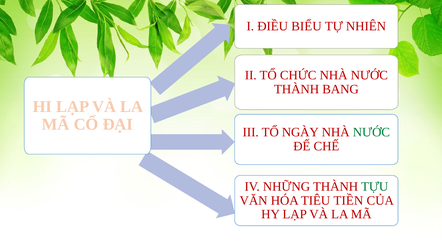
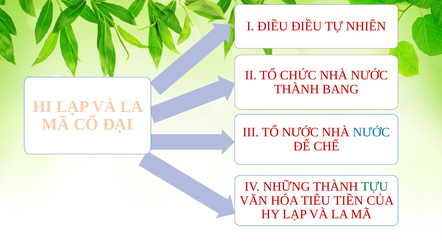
ĐIỀU BIỂU: BIỂU -> ĐIỀU (307, 26)
TỔ NGÀY: NGÀY -> NƯỚC (300, 133)
NƯỚC colour: green -> blue (371, 133)
